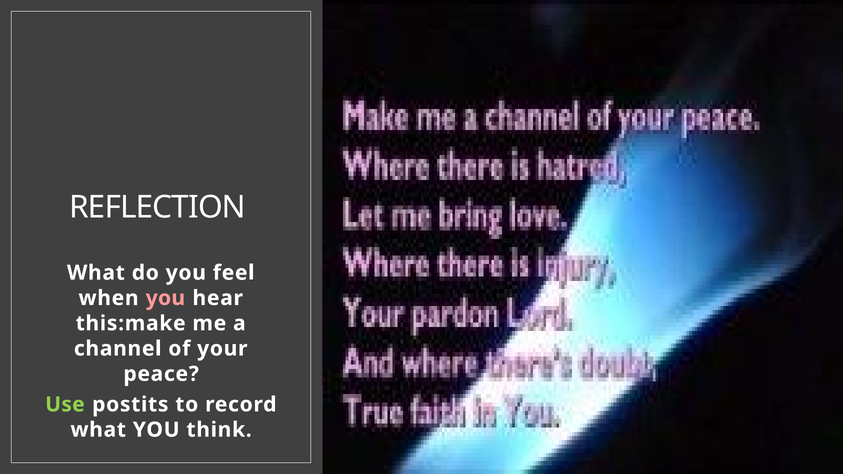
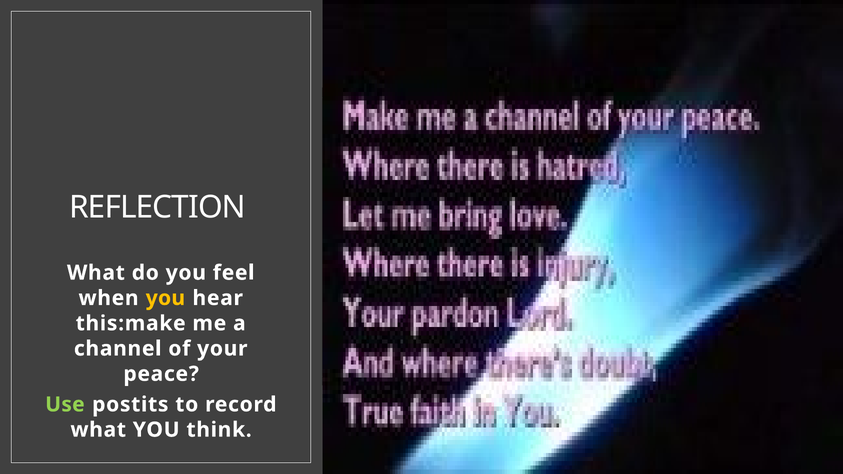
you colour: pink -> yellow (165, 298)
